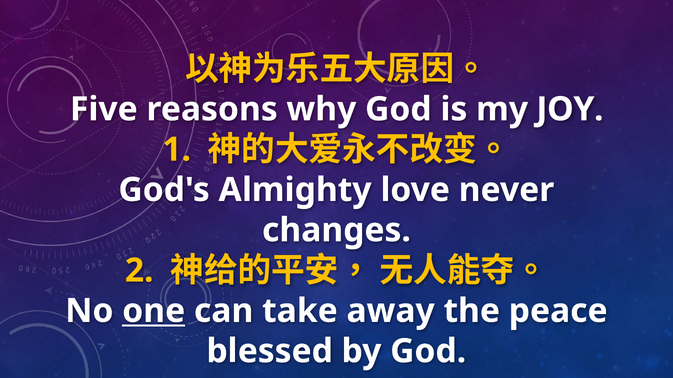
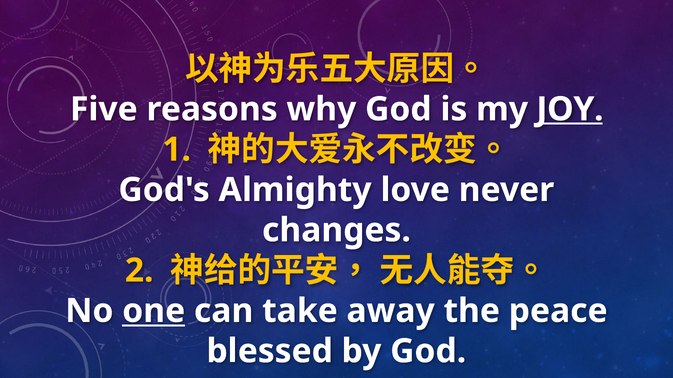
JOY underline: none -> present (570, 109)
